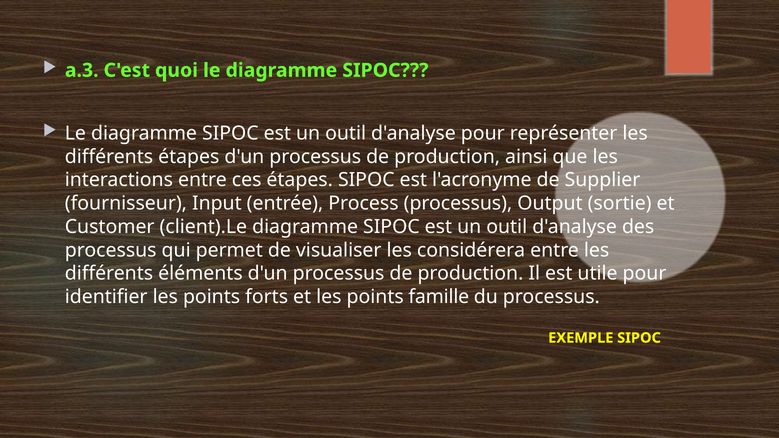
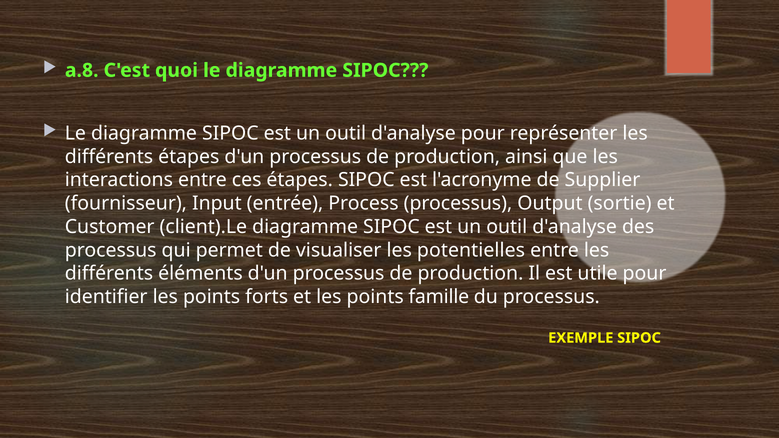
a.3: a.3 -> a.8 (82, 70)
considérera: considérera -> potentielles (471, 250)
